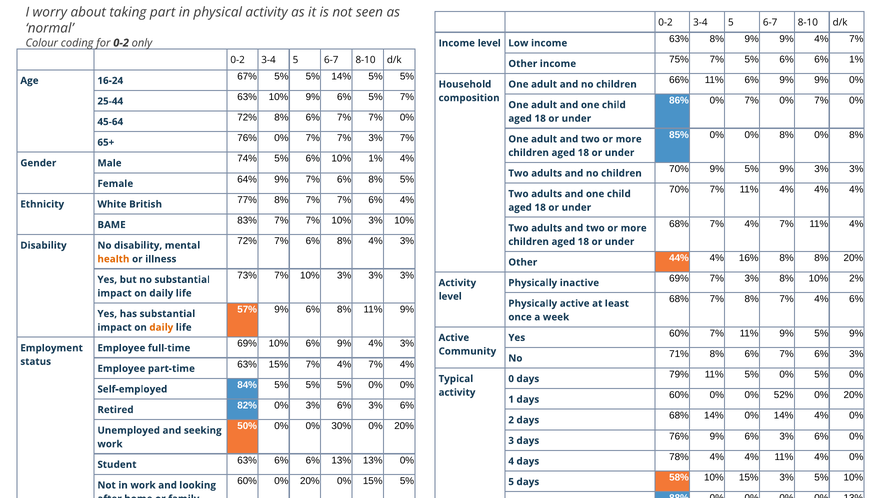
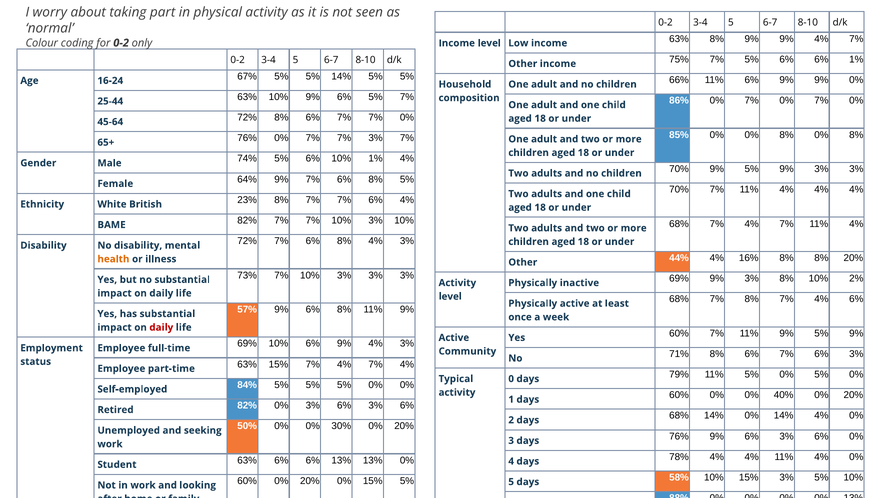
77%: 77% -> 23% (247, 200)
BAME 83%: 83% -> 82% (247, 221)
69% 7%: 7% -> 9% (717, 279)
daily colour: orange -> red (161, 328)
52%: 52% -> 40% (784, 395)
